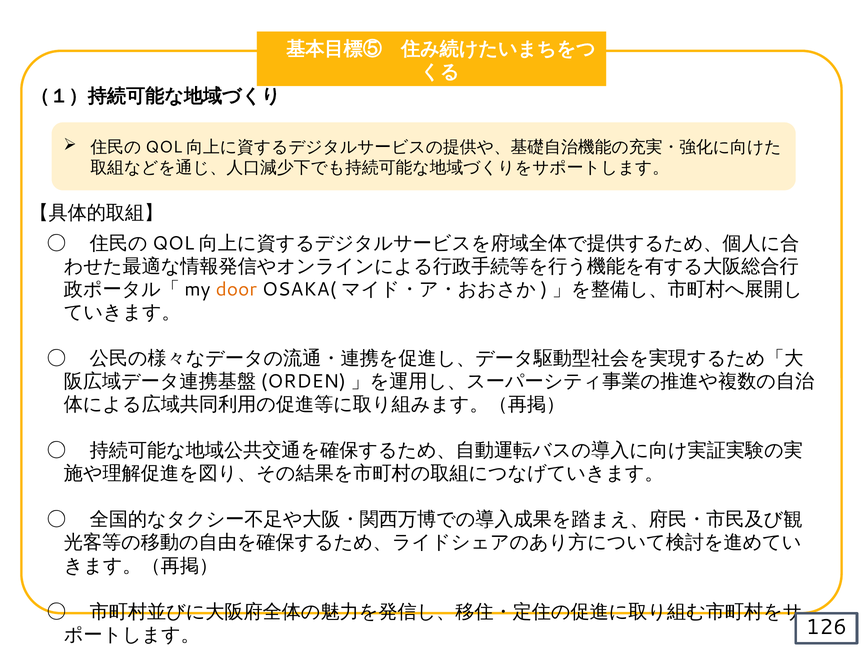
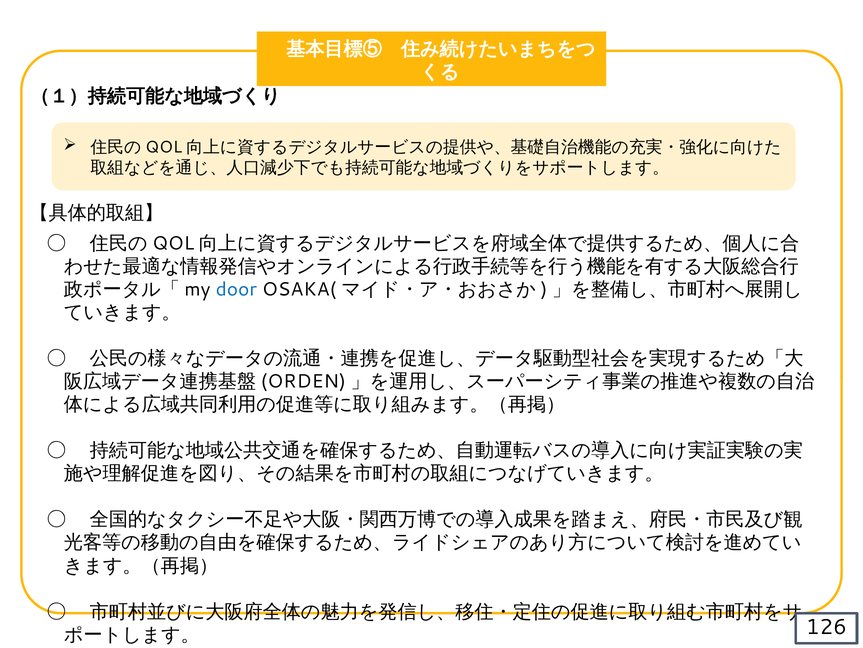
door colour: orange -> blue (236, 289)
